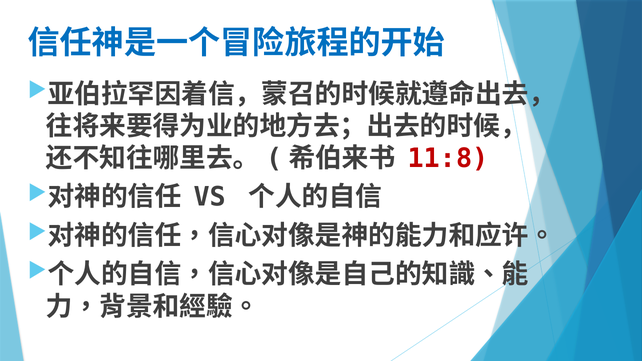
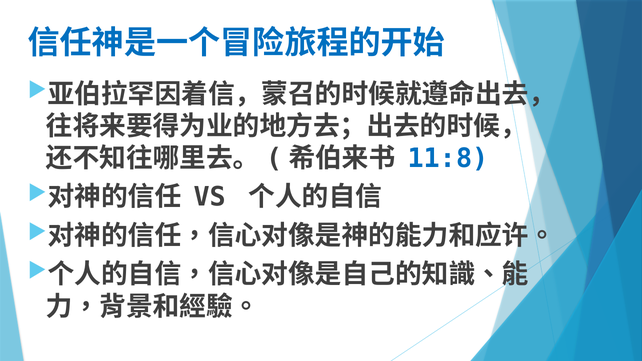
11:8 colour: red -> blue (448, 158)
